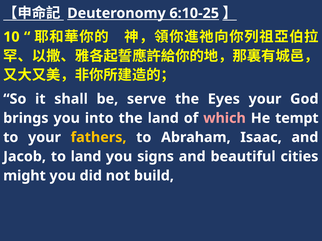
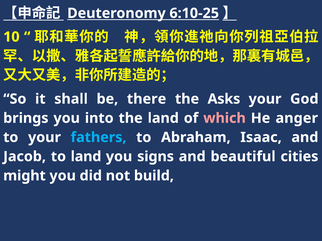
serve: serve -> there (147, 99)
Eyes: Eyes -> Asks (224, 99)
tempt: tempt -> anger (297, 118)
fathers colour: yellow -> light blue (99, 138)
